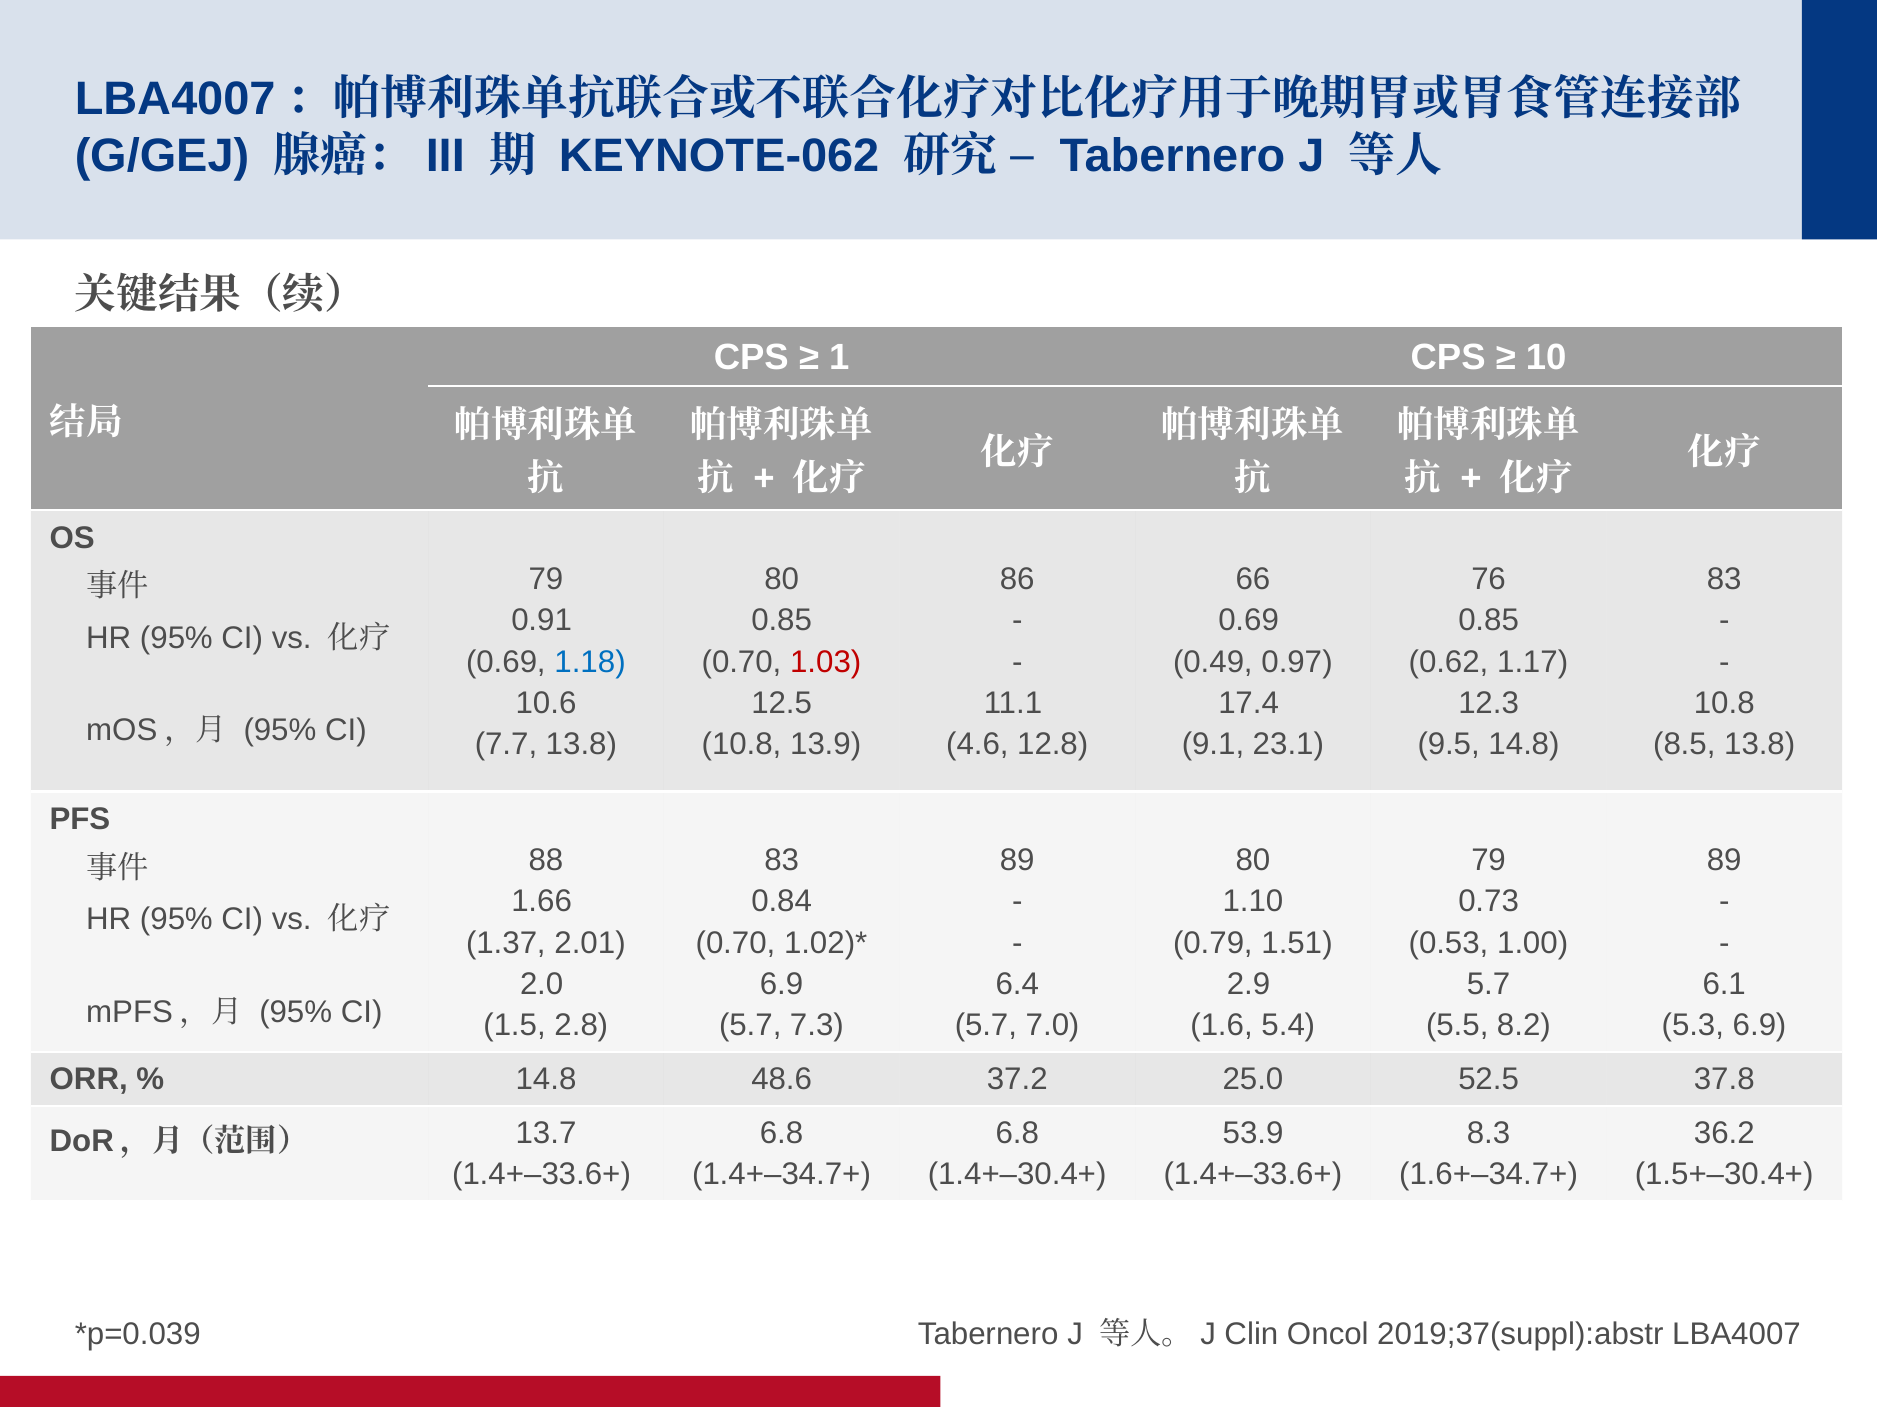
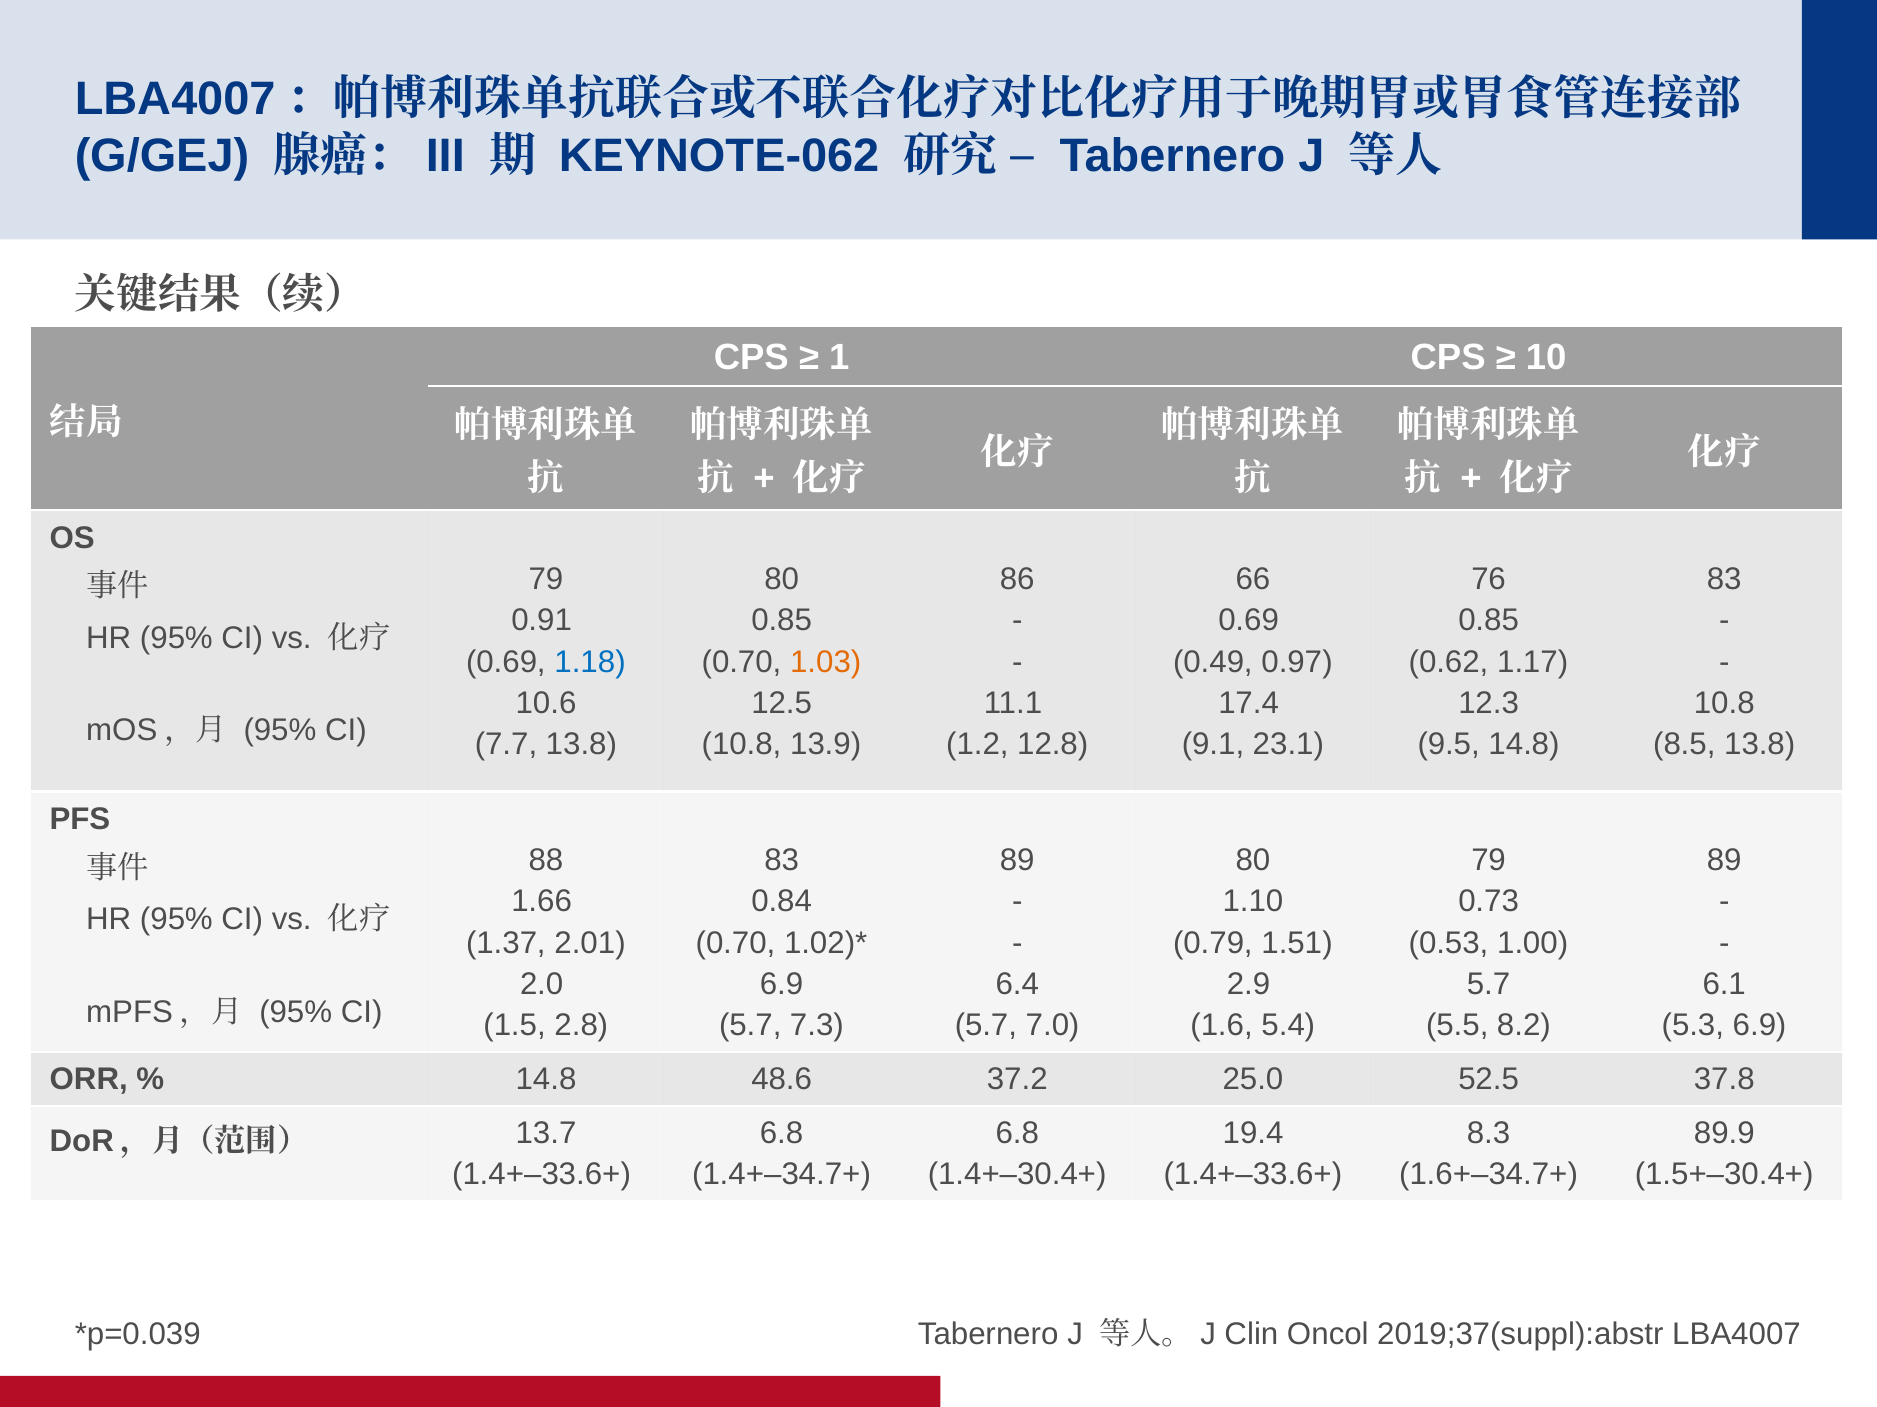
1.03 colour: red -> orange (826, 662)
4.6: 4.6 -> 1.2 (977, 745)
53.9: 53.9 -> 19.4 (1253, 1134)
36.2: 36.2 -> 89.9 (1724, 1134)
